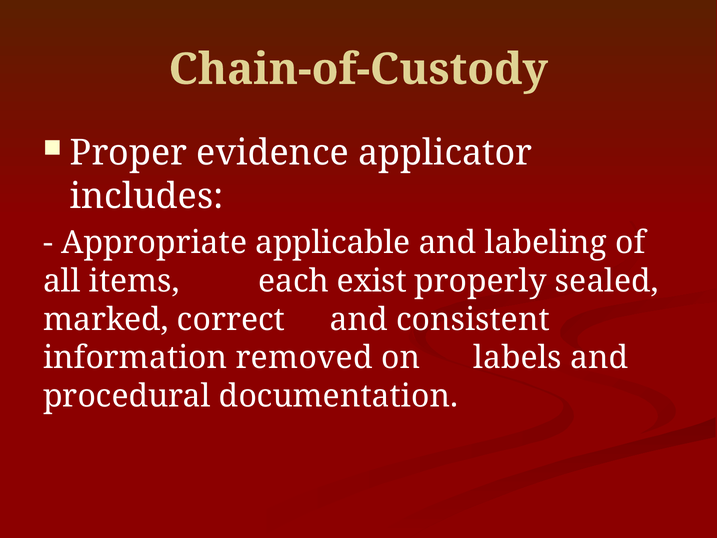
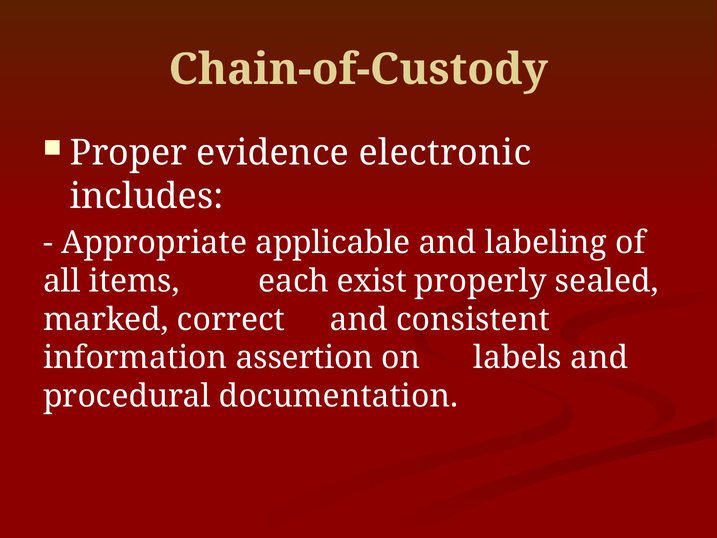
applicator: applicator -> electronic (445, 153)
removed: removed -> assertion (304, 358)
